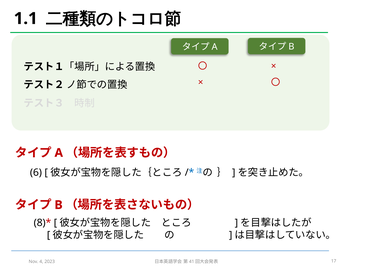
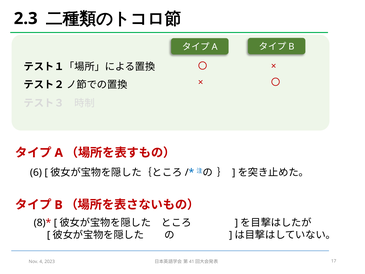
1.1: 1.1 -> 2.3 (26, 18)
